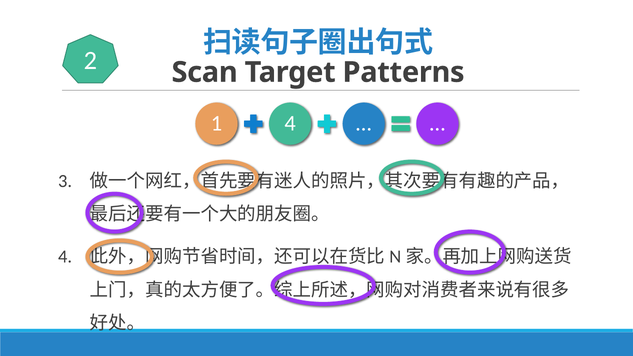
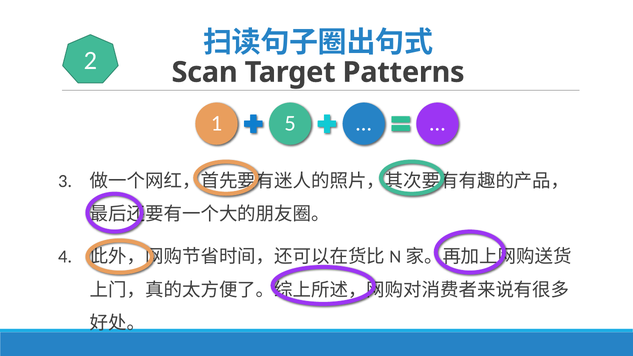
4: 4 -> 5 (290, 124)
